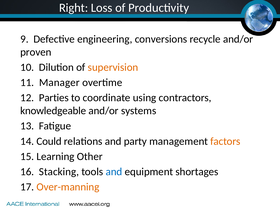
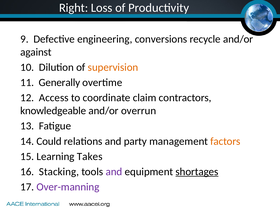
proven: proven -> against (36, 52)
Manager: Manager -> Generally (59, 83)
Parties: Parties -> Access (54, 98)
using: using -> claim (145, 98)
systems: systems -> overrun (139, 111)
Other: Other -> Takes (90, 156)
and colour: blue -> purple (114, 172)
shortages underline: none -> present (197, 172)
Over-manning colour: orange -> purple (68, 187)
